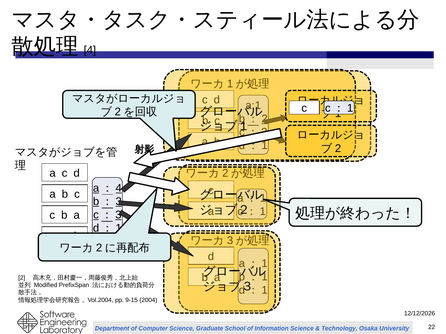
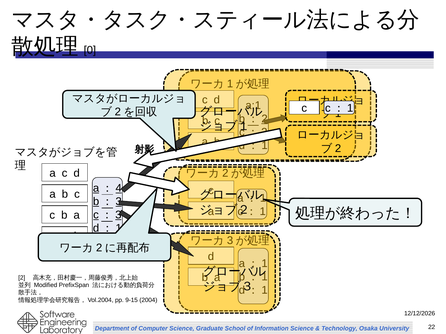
4: 4 -> 0 (90, 50)
